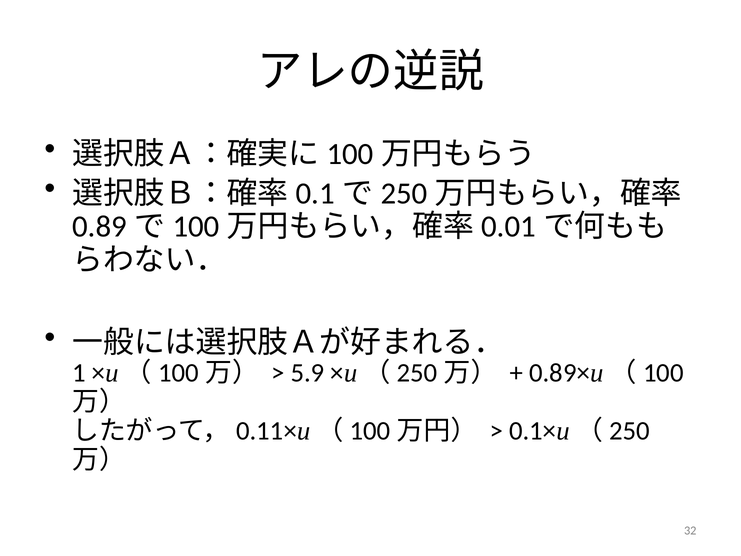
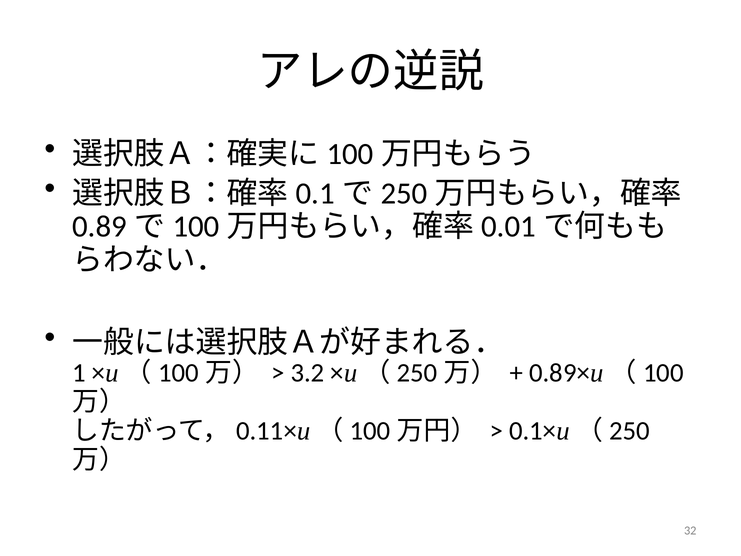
5.9: 5.9 -> 3.2 (307, 373)
